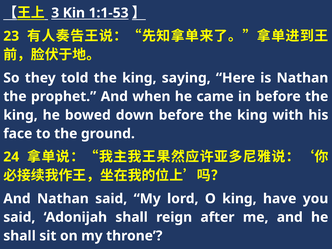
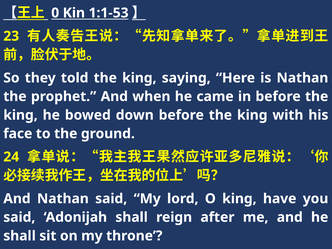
3: 3 -> 0 (55, 13)
